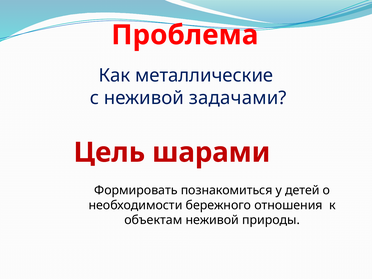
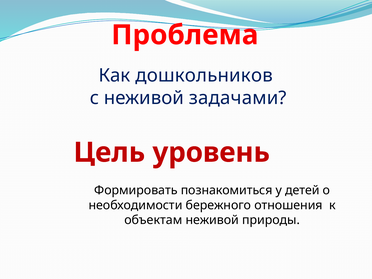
металлические: металлические -> дошкольников (204, 76)
шарами: шарами -> уровень (211, 152)
